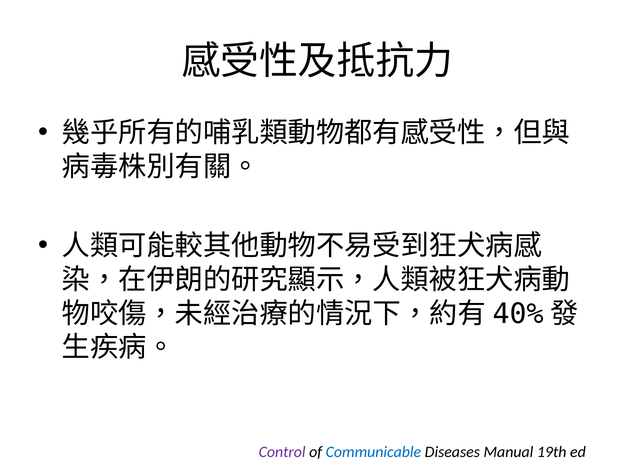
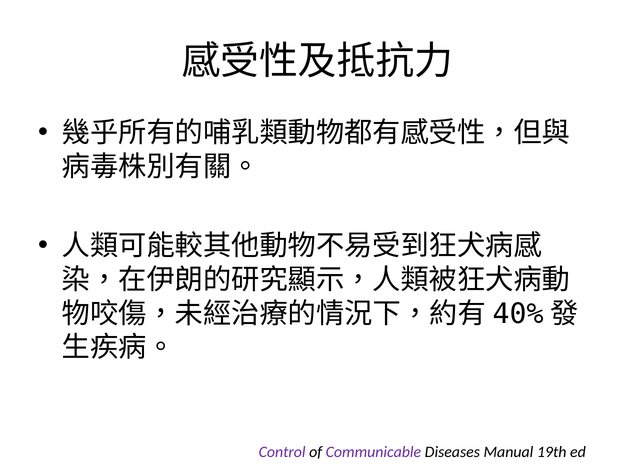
Communicable colour: blue -> purple (373, 452)
